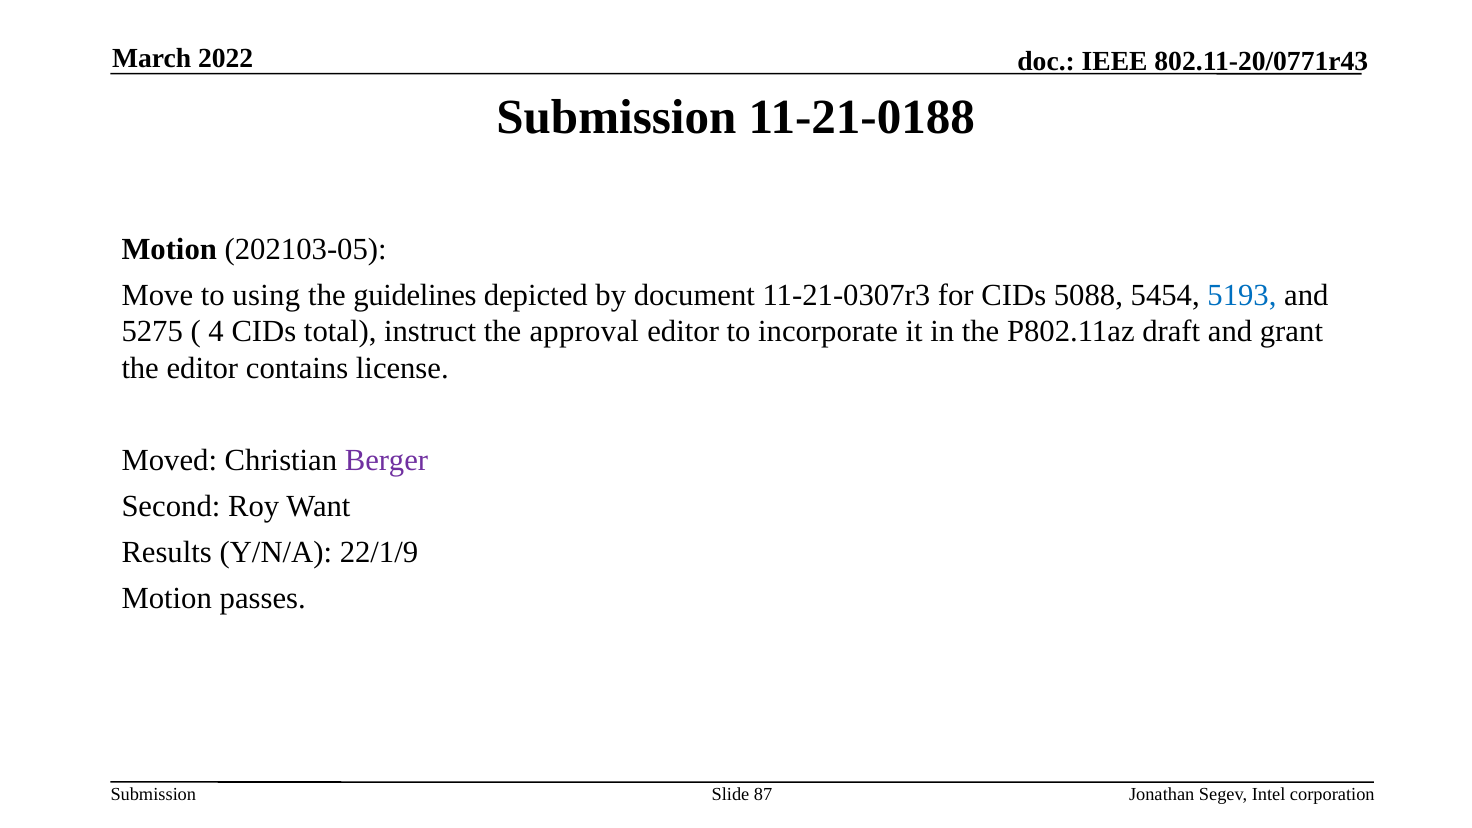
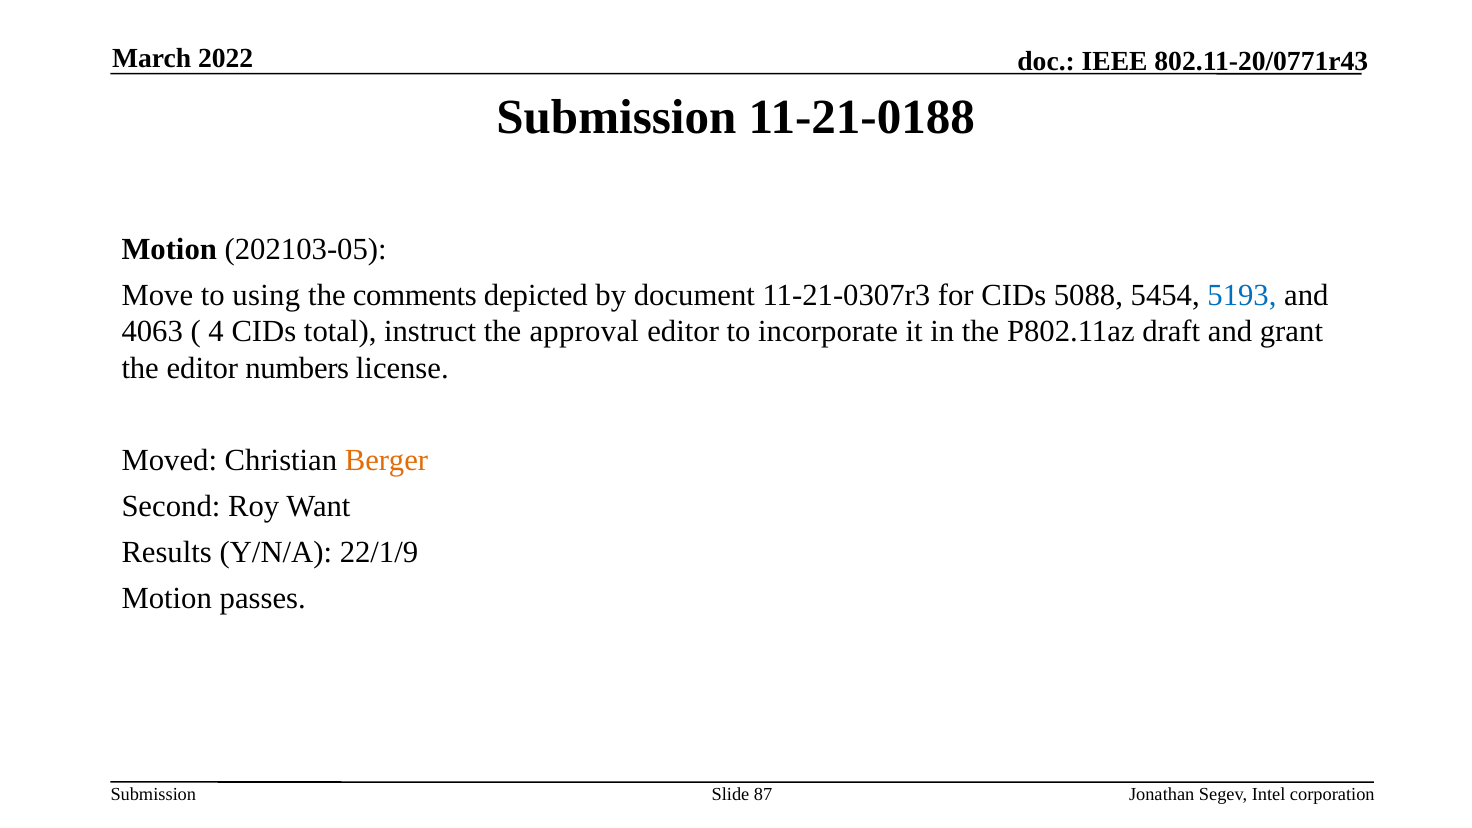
guidelines: guidelines -> comments (415, 295)
5275: 5275 -> 4063 (152, 332)
contains: contains -> numbers (297, 369)
Berger colour: purple -> orange (386, 461)
